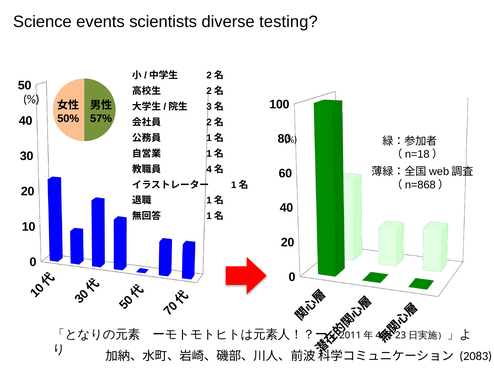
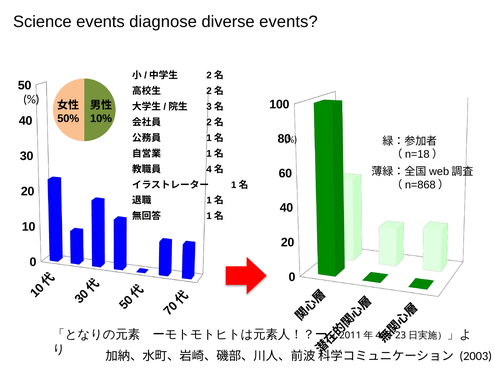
scientists: scientists -> diagnose (163, 22)
diverse testing: testing -> events (288, 22)
57%: 57% -> 10% (101, 119)
2083: 2083 -> 2003 (476, 357)
